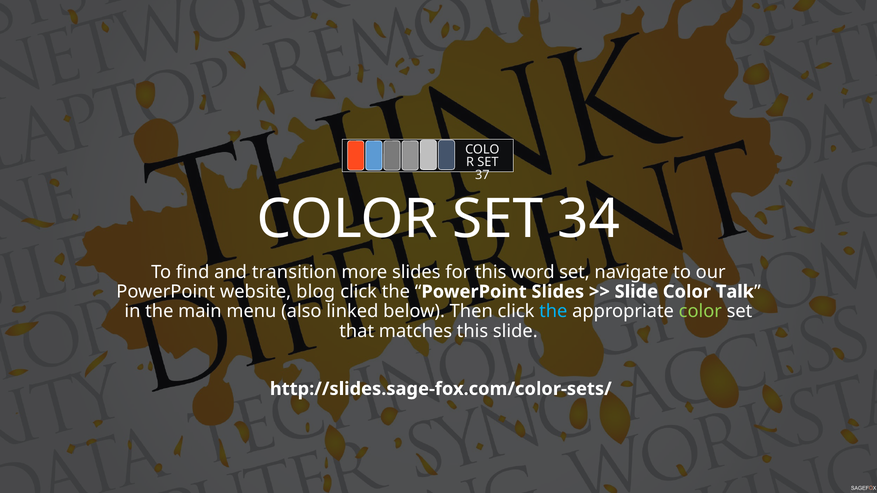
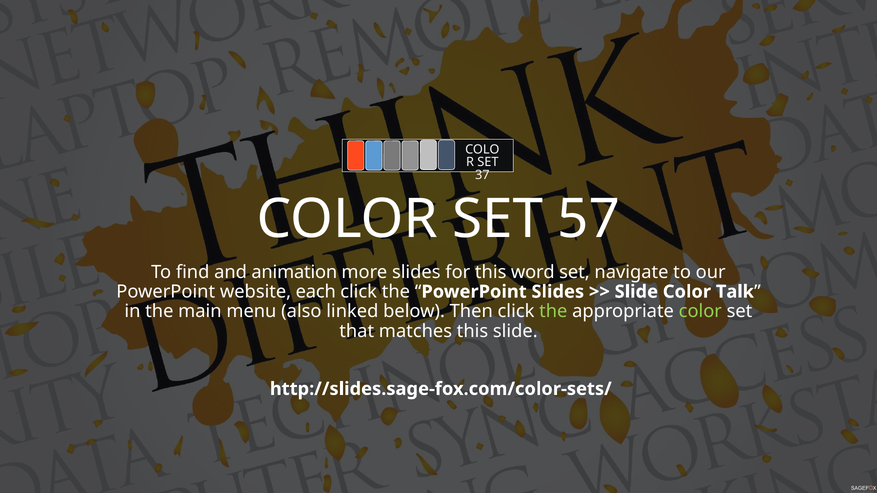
34: 34 -> 57 (589, 219)
transition: transition -> animation (294, 272)
blog: blog -> each (316, 292)
the colour: light blue -> light green (553, 312)
